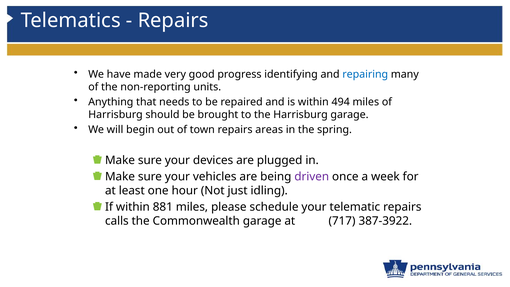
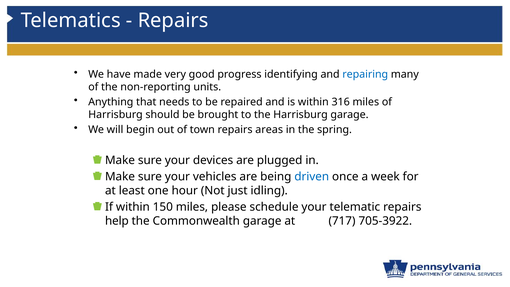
494: 494 -> 316 (341, 102)
driven colour: purple -> blue (312, 177)
881: 881 -> 150 (163, 207)
calls: calls -> help (117, 221)
387-3922: 387-3922 -> 705-3922 (385, 221)
